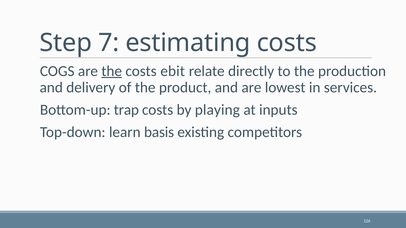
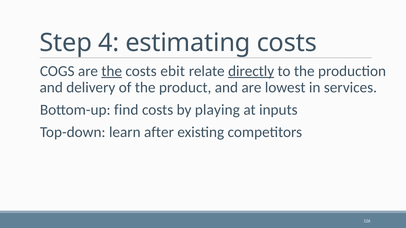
7: 7 -> 4 (109, 43)
directly underline: none -> present (251, 71)
trap: trap -> find (126, 110)
basis: basis -> after (159, 132)
